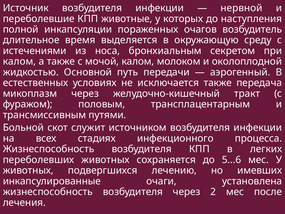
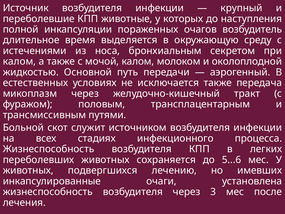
нервной: нервной -> крупный (242, 8)
2: 2 -> 3 (213, 192)
